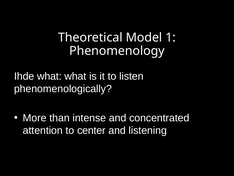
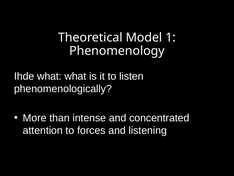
center: center -> forces (91, 130)
